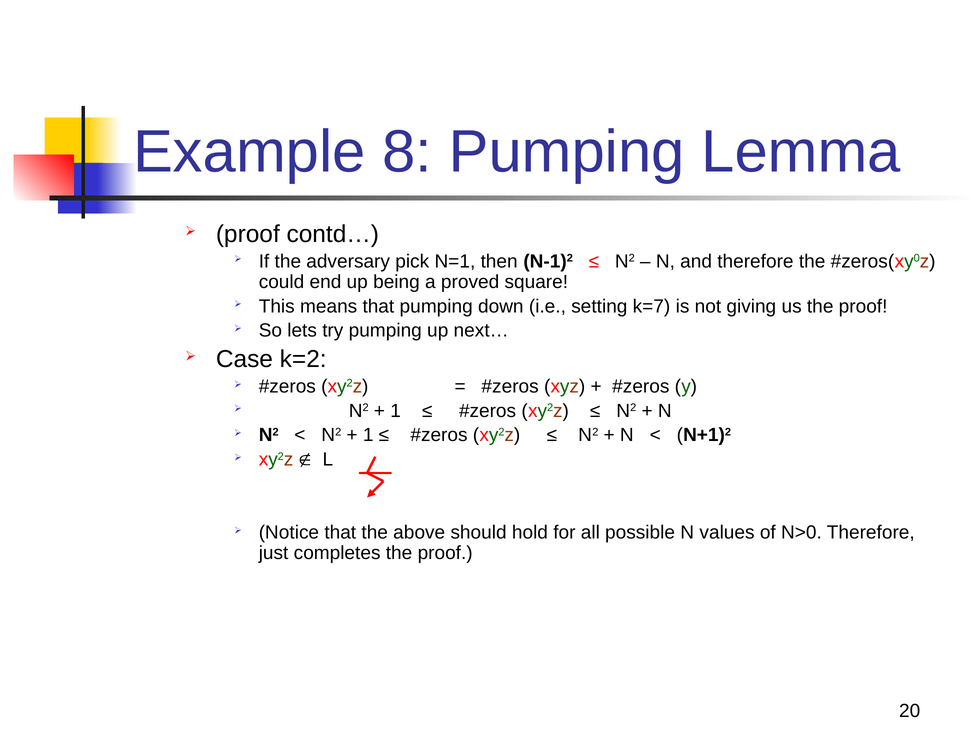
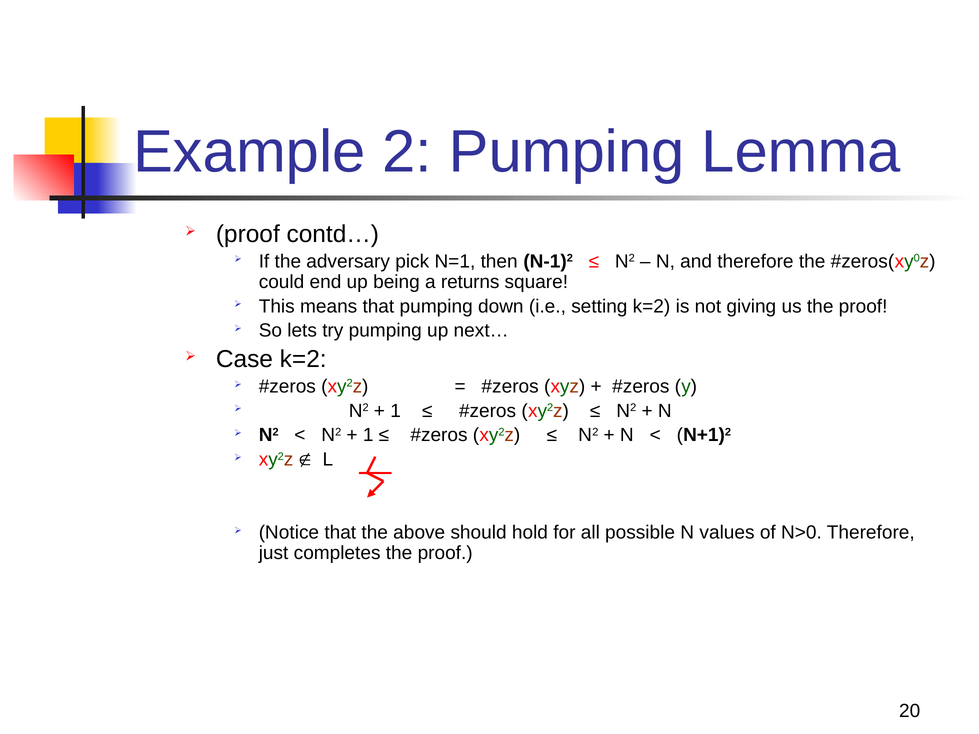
8: 8 -> 2 (407, 152)
proved: proved -> returns (470, 282)
setting k=7: k=7 -> k=2 (651, 306)
